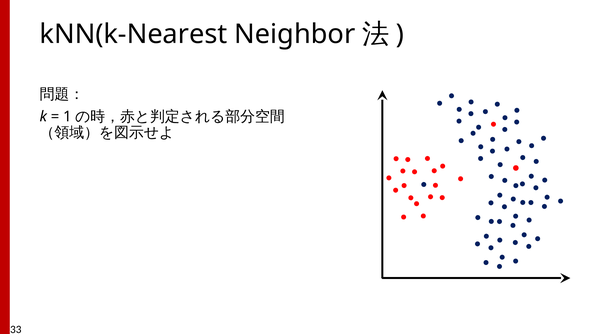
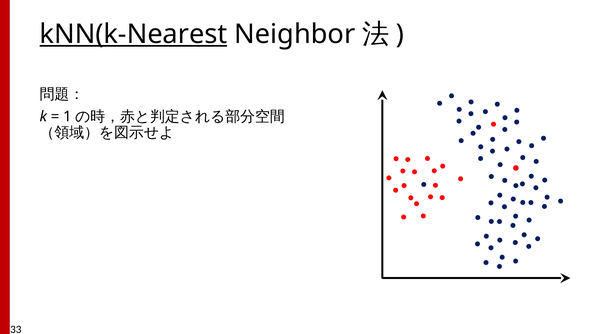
kNN(k-Nearest underline: none -> present (133, 34)
